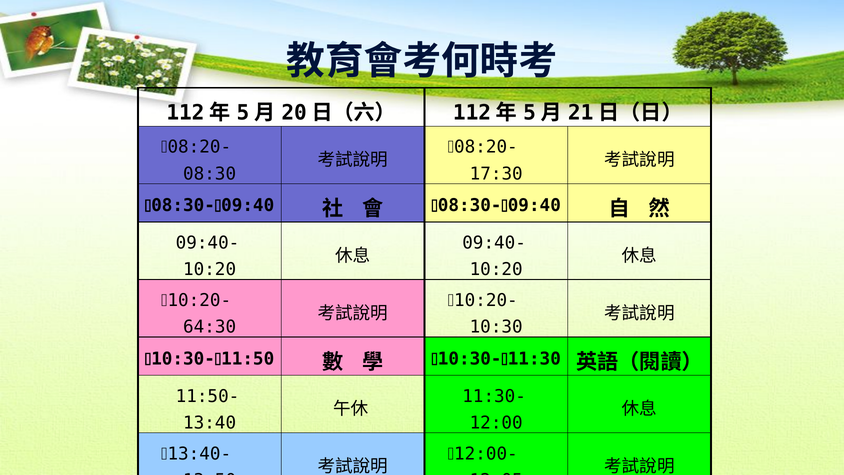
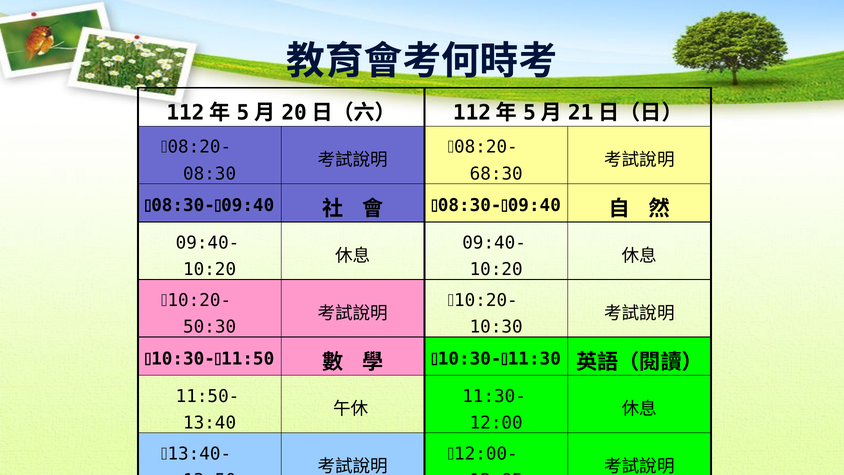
17:30: 17:30 -> 68:30 (496, 174)
64:30: 64:30 -> 50:30 (210, 327)
